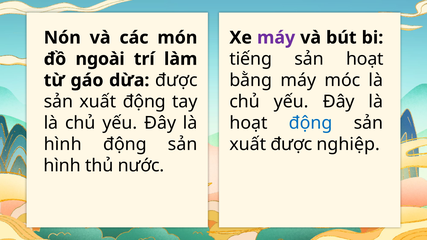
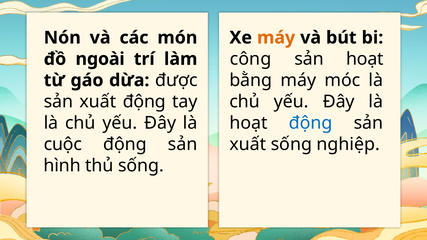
máy colour: purple -> orange (276, 38)
tiếng: tiếng -> công (251, 59)
hình: hình -> cuộc (63, 144)
xuất được: được -> sống (291, 144)
thủ nước: nước -> sống (141, 166)
